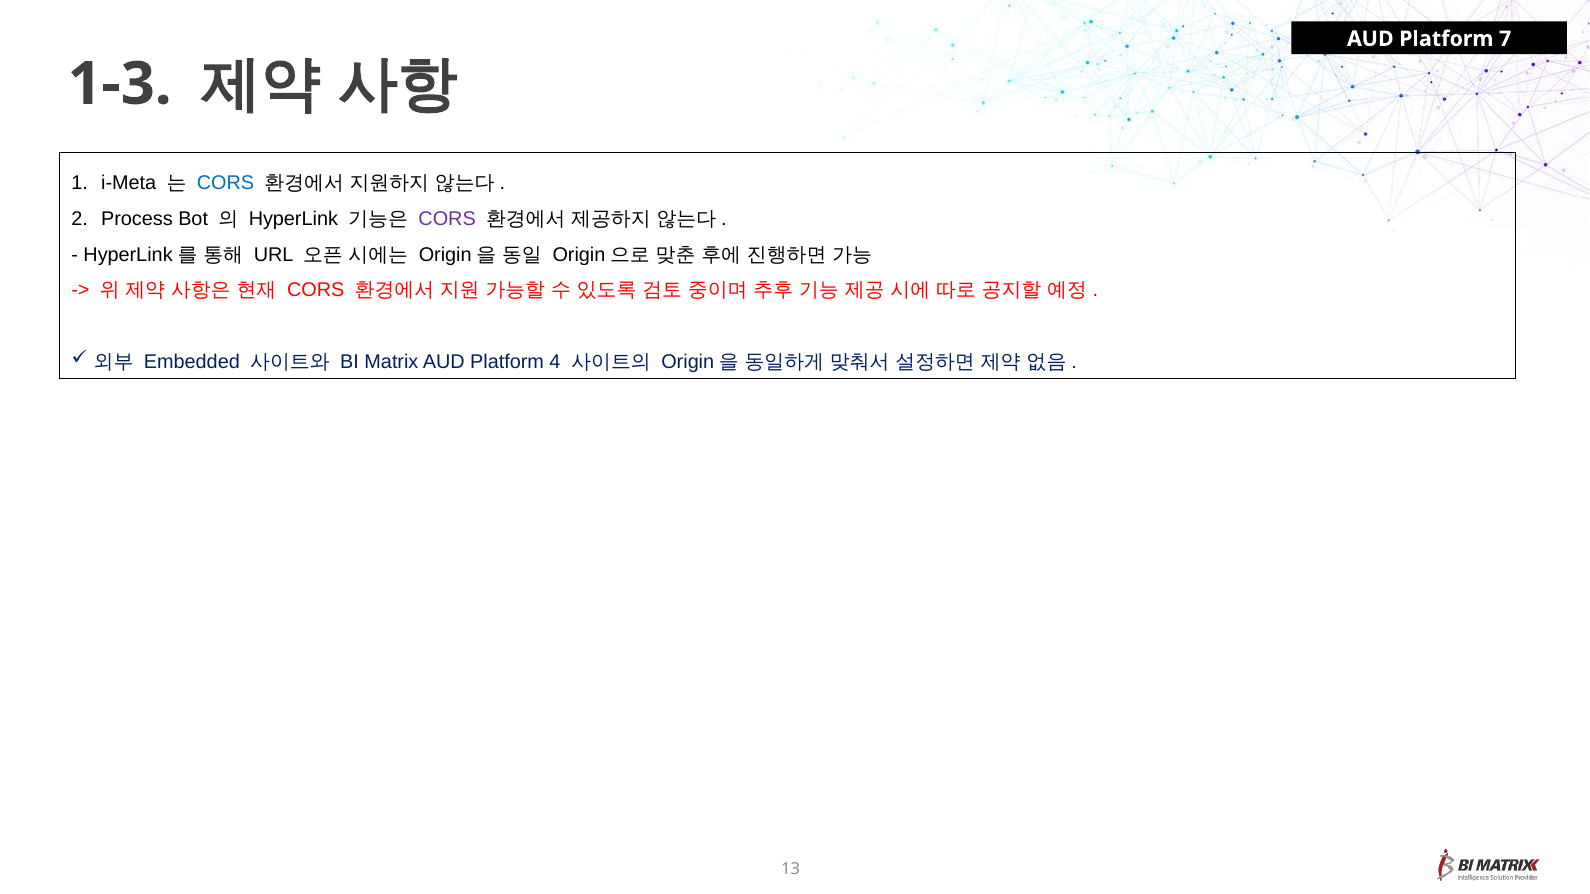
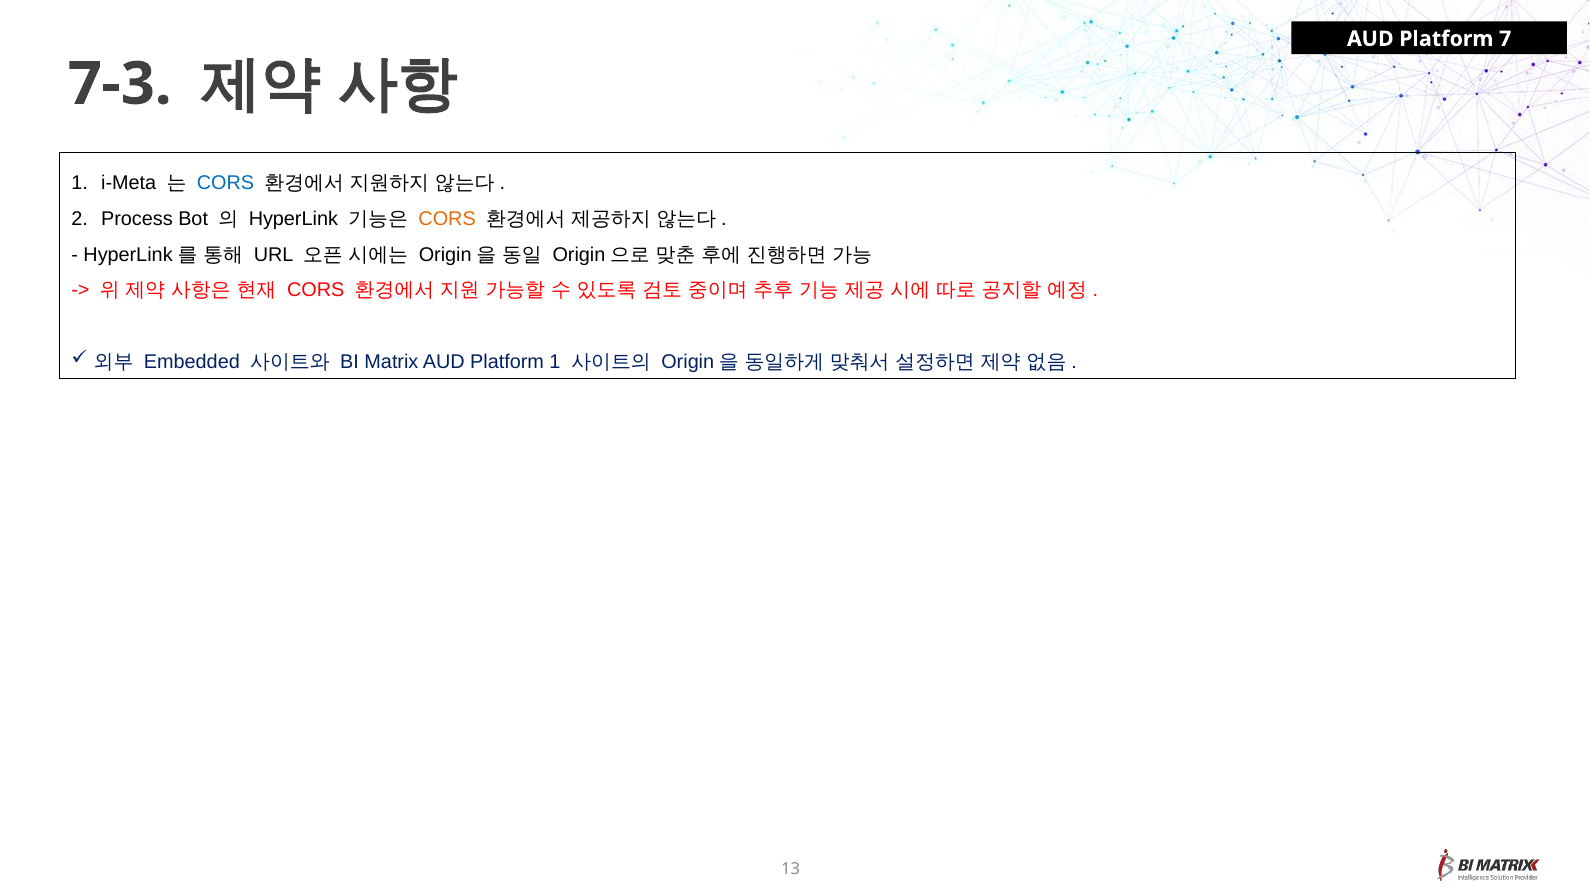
1-3: 1-3 -> 7-3 (120, 84)
CORS colour: purple -> orange (447, 219)
Platform 4: 4 -> 1 (555, 362)
